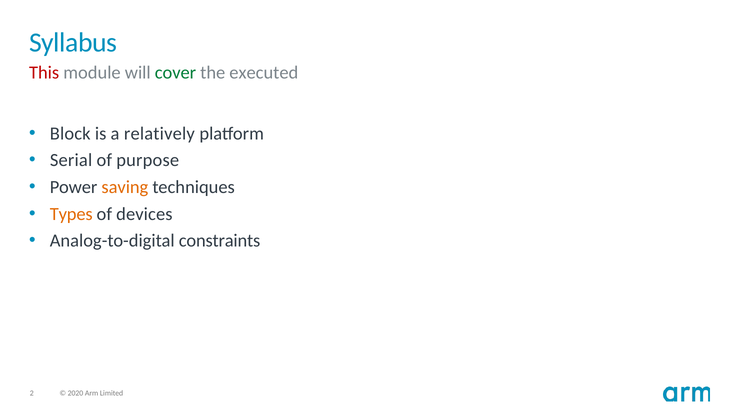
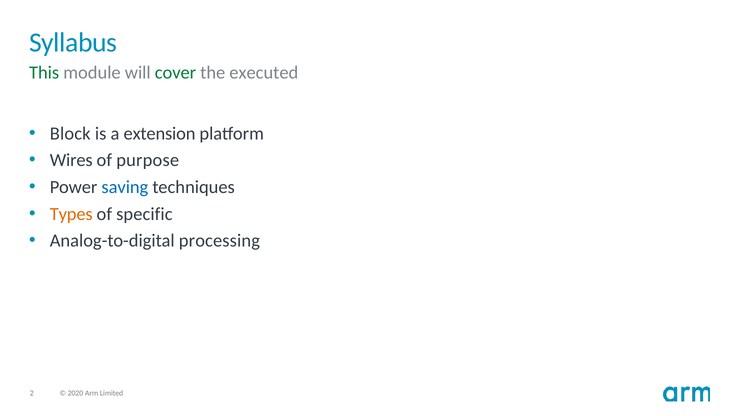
This colour: red -> green (44, 72)
relatively: relatively -> extension (160, 133)
Serial: Serial -> Wires (71, 160)
saving colour: orange -> blue (125, 187)
devices: devices -> specific (144, 214)
constraints: constraints -> processing (219, 241)
